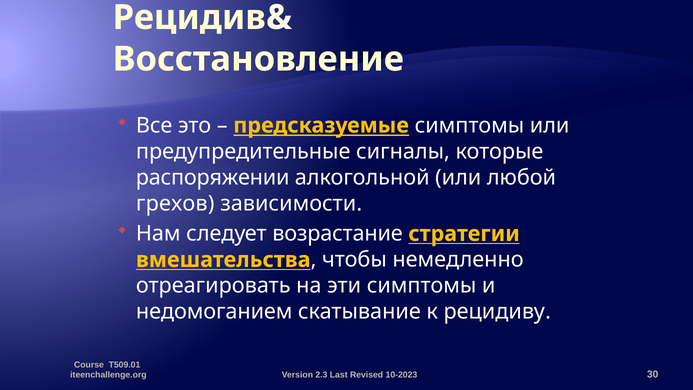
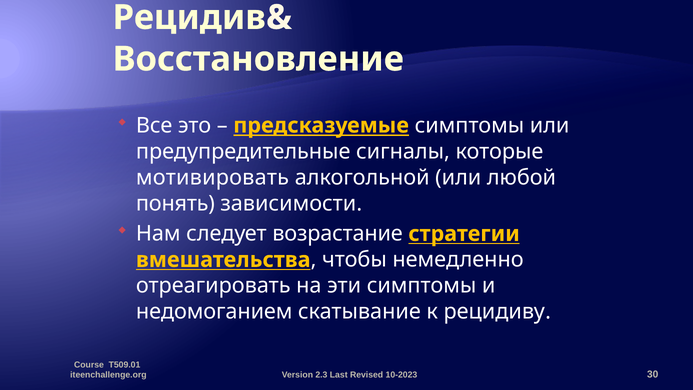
распоряжении: распоряжении -> мотивировать (212, 177)
грехов: грехов -> понять (175, 203)
